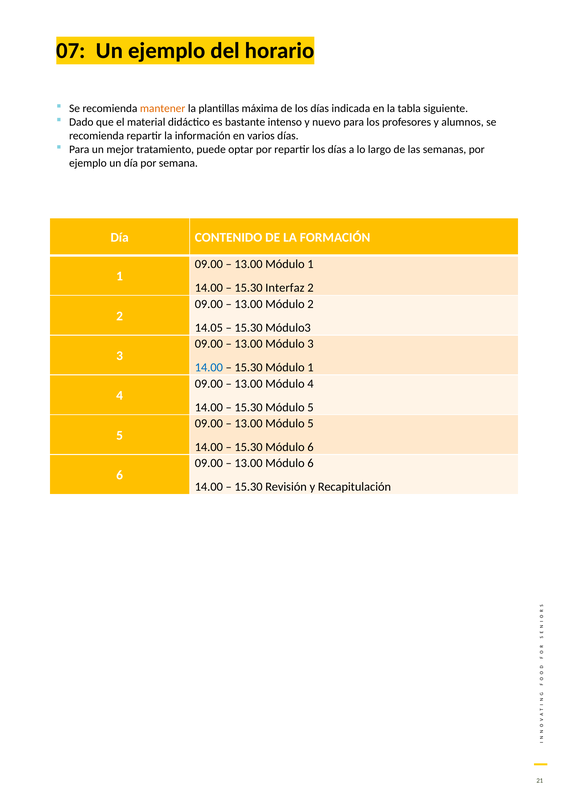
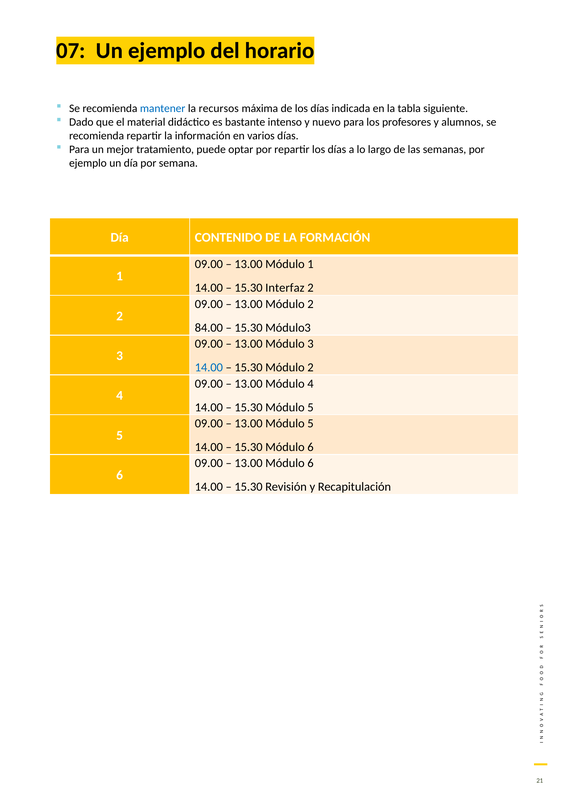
mantener colour: orange -> blue (163, 108)
plantillas: plantillas -> recursos (219, 108)
14.05: 14.05 -> 84.00 (209, 328)
15.30 Módulo 1: 1 -> 2 (310, 368)
